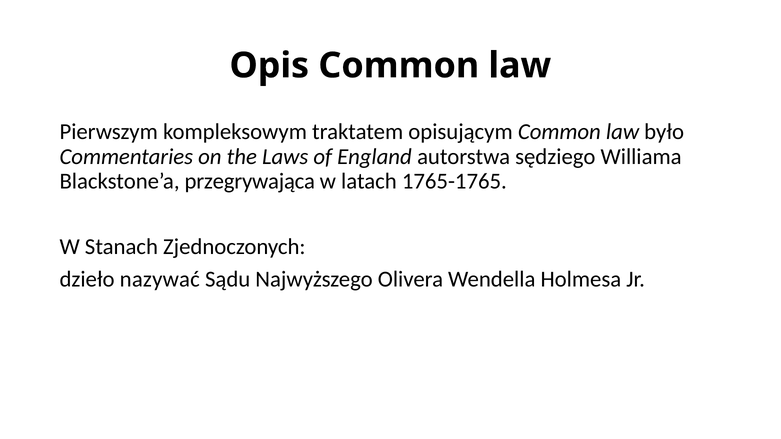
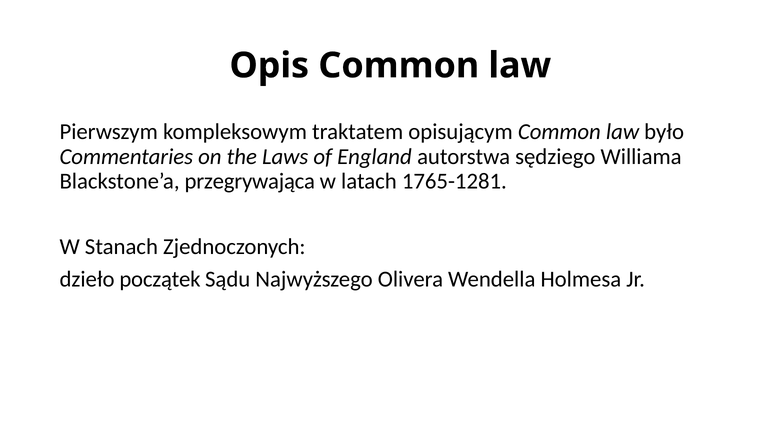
1765-1765: 1765-1765 -> 1765-1281 (454, 181)
nazywać: nazywać -> początek (160, 279)
